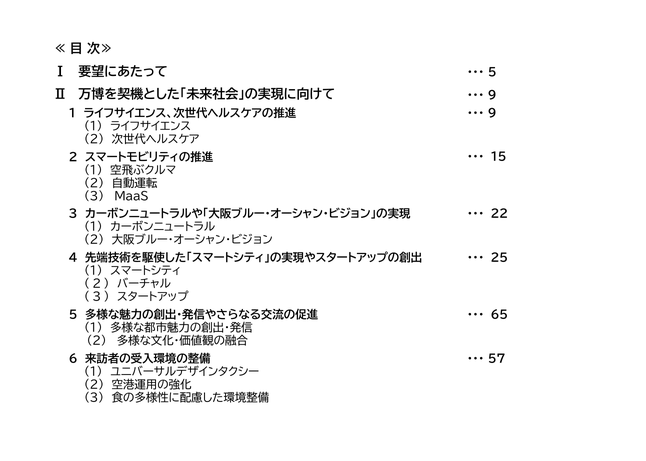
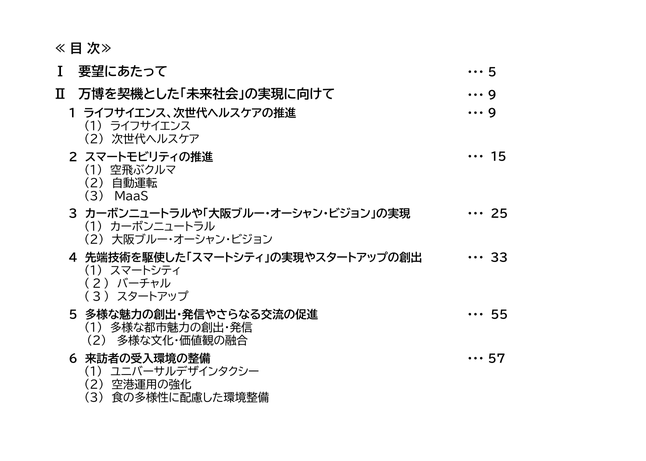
22: 22 -> 25 (499, 214)
25: 25 -> 33 (499, 258)
65: 65 -> 55 (499, 315)
